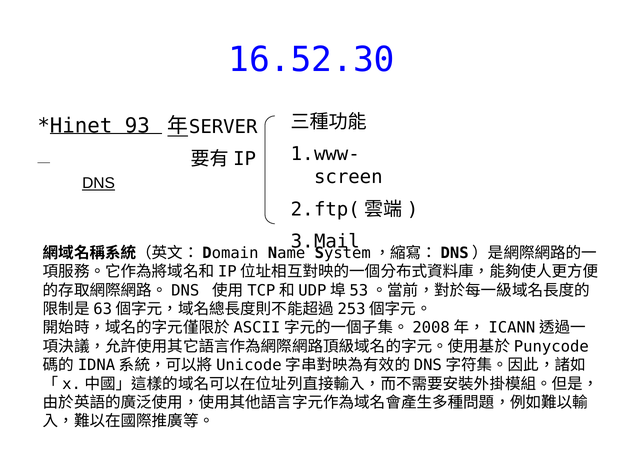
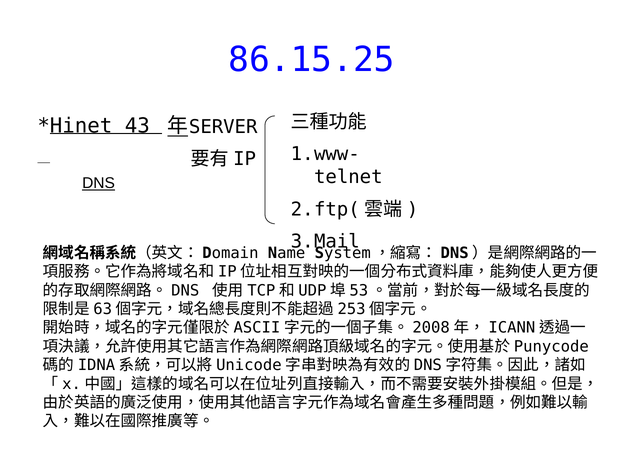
16.52.30: 16.52.30 -> 86.15.25 (311, 60)
93: 93 -> 43 (137, 126)
screen: screen -> telnet (348, 177)
